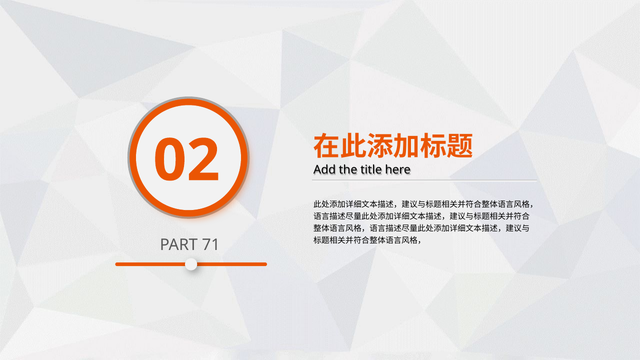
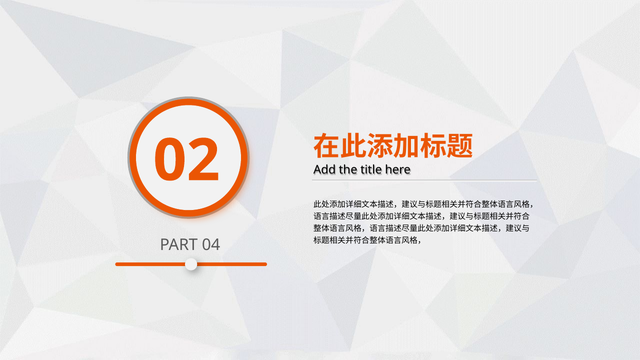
71: 71 -> 04 (211, 245)
